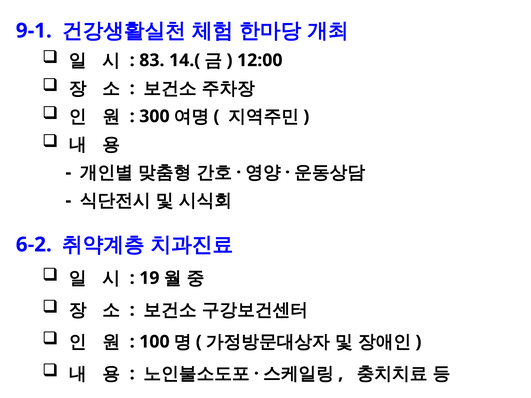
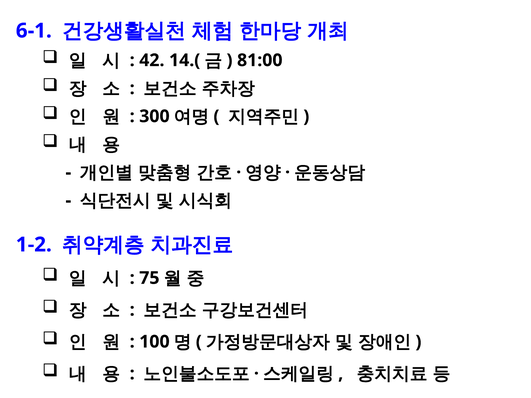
9-1: 9-1 -> 6-1 (34, 31)
83: 83 -> 42 (152, 60)
12:00: 12:00 -> 81:00 (260, 60)
6-2: 6-2 -> 1-2 (34, 245)
19: 19 -> 75 (149, 278)
